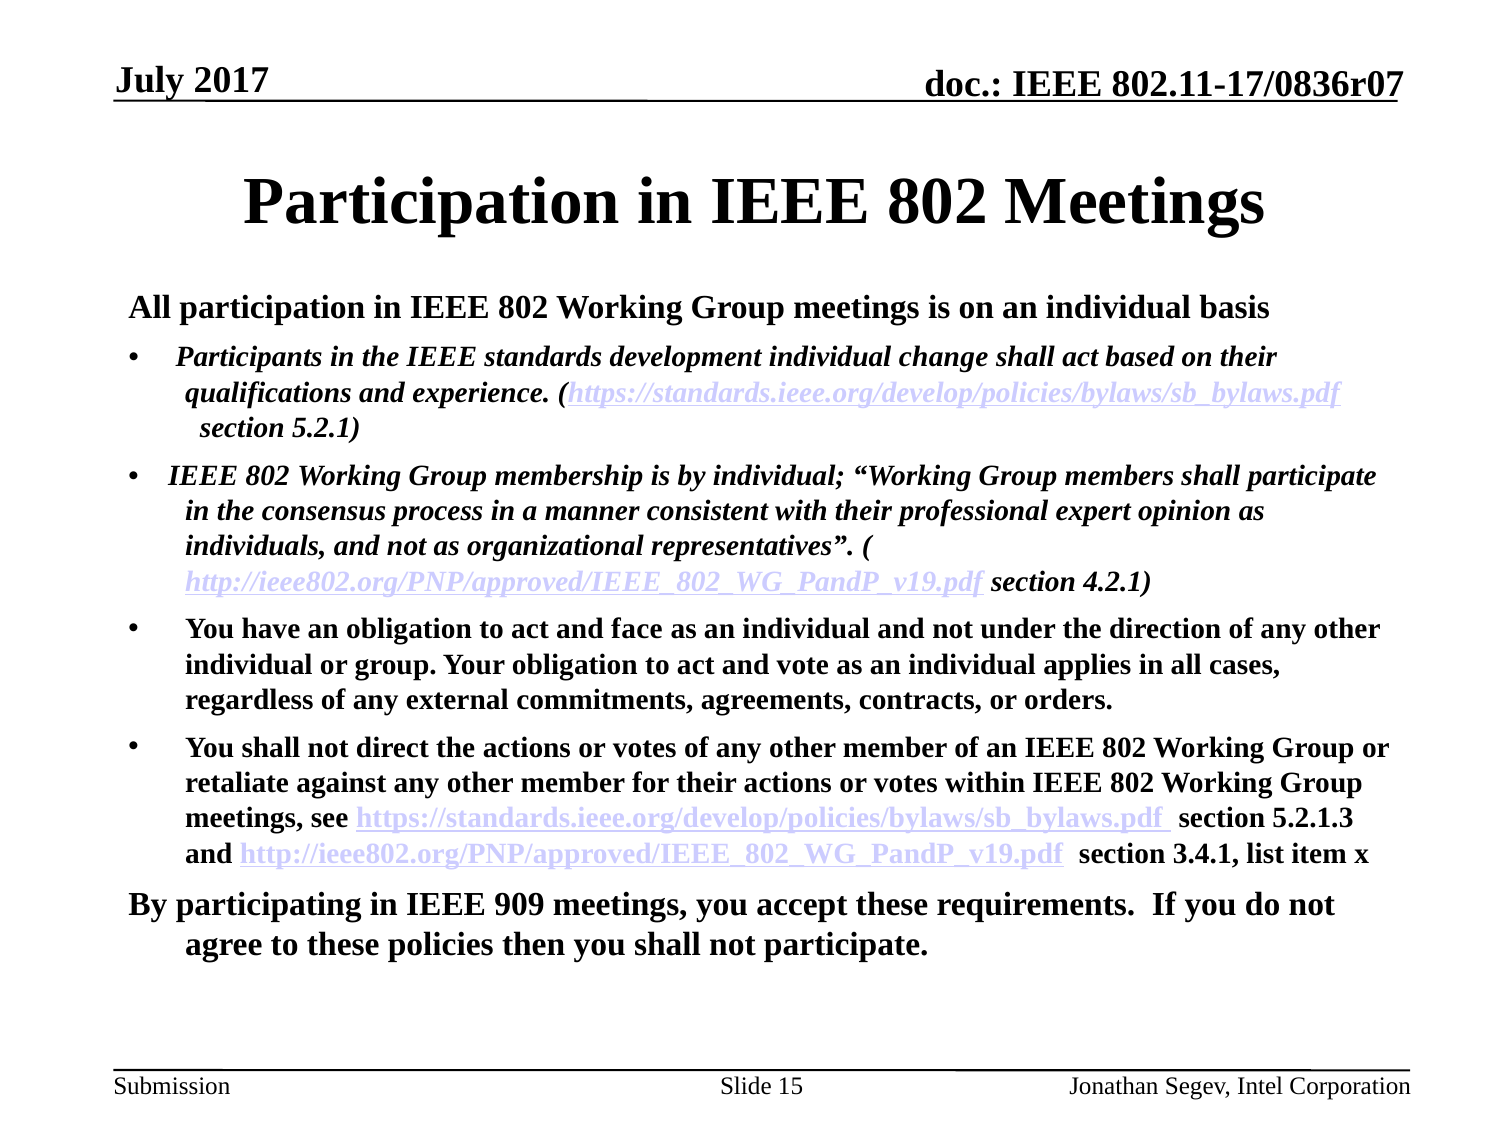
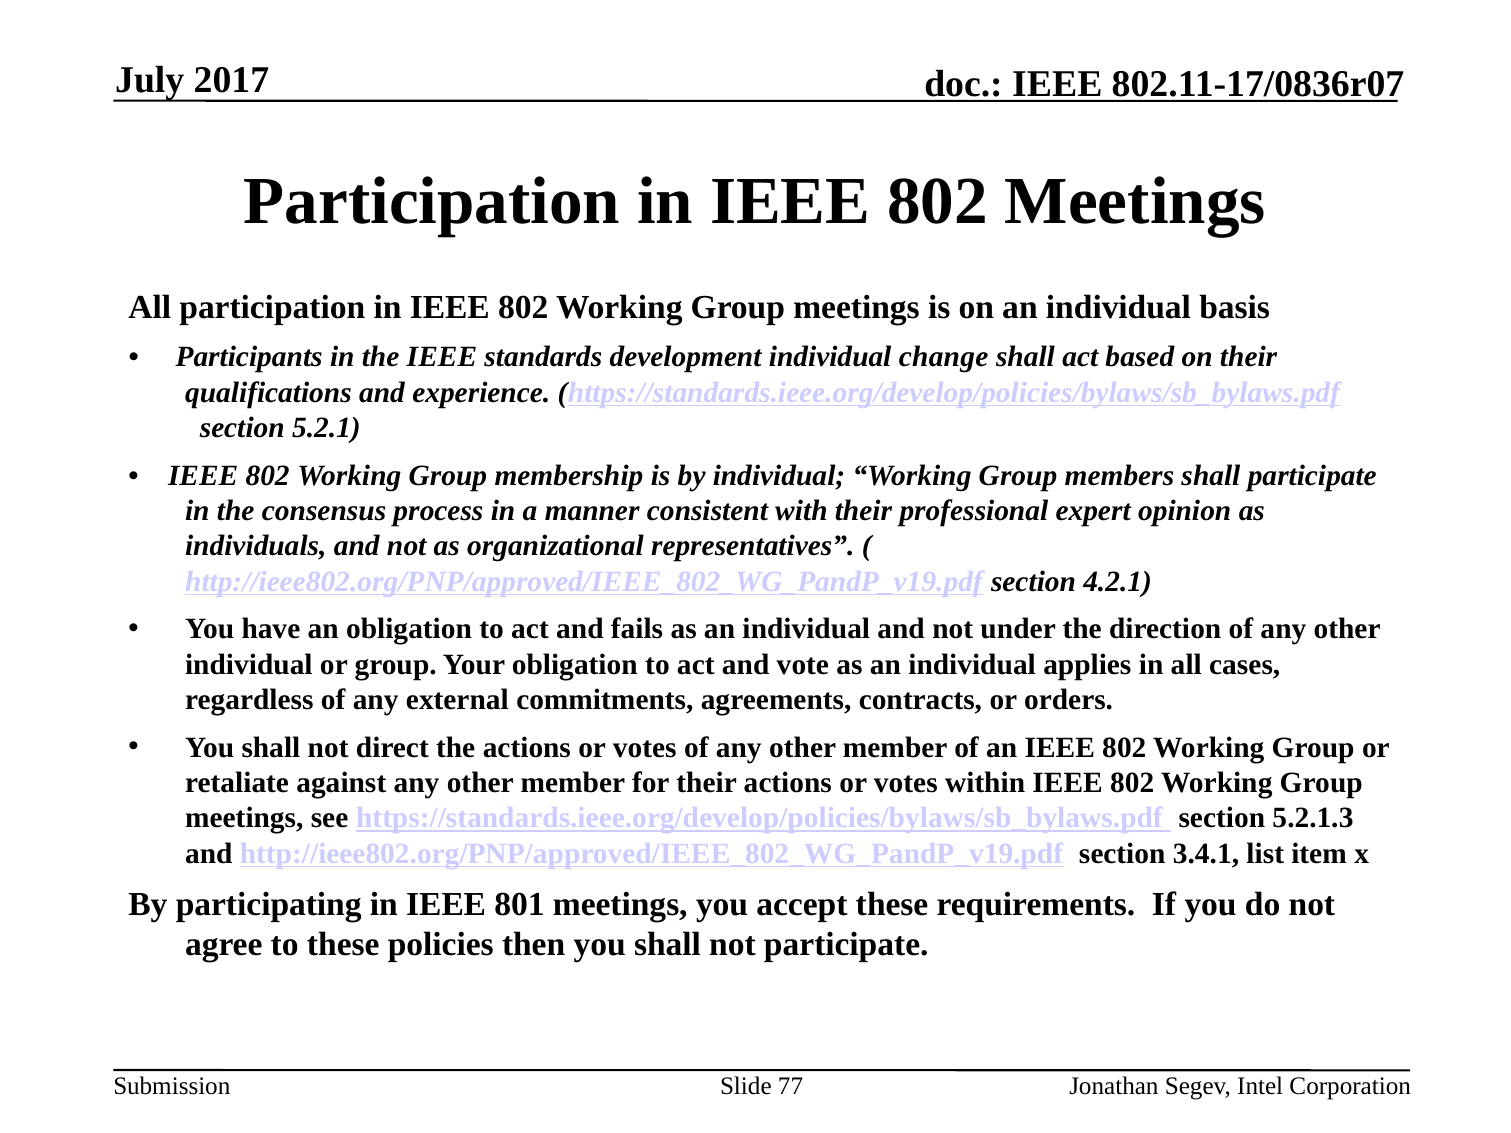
face: face -> fails (637, 629)
909: 909 -> 801 (519, 904)
15: 15 -> 77 (791, 1087)
